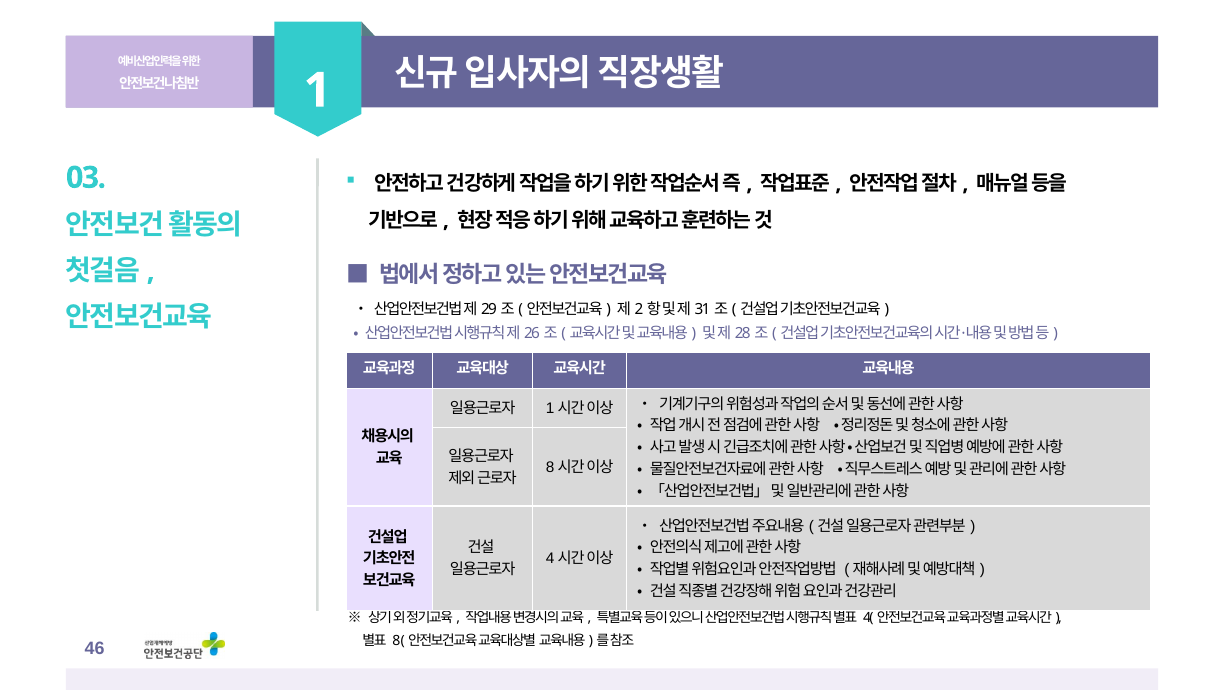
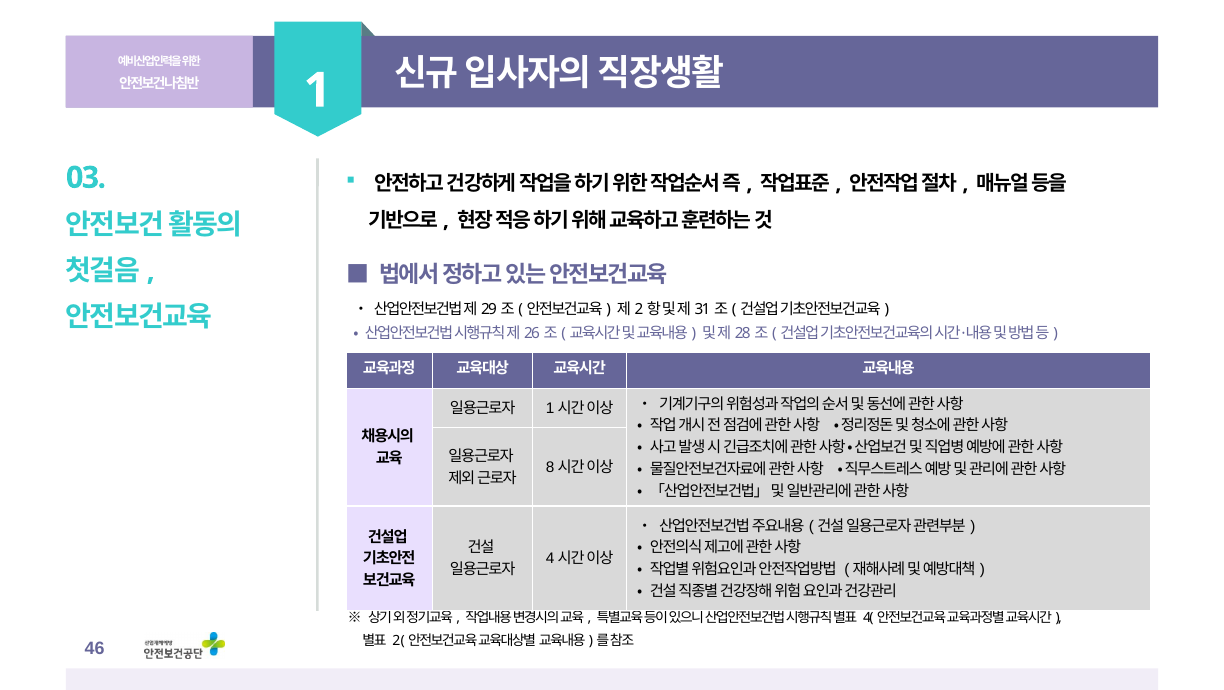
8: 8 -> 2 (396, 641)
